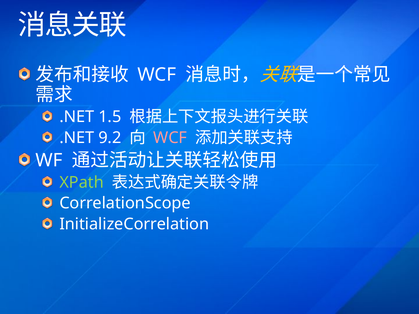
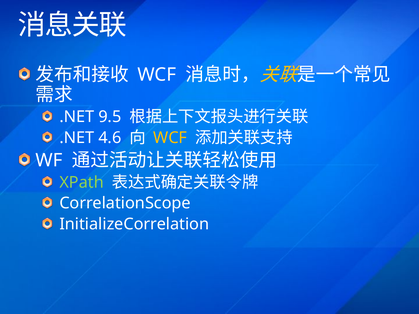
1.5: 1.5 -> 9.5 (110, 117)
9.2: 9.2 -> 4.6 (110, 138)
WCF colour: pink -> yellow (170, 138)
